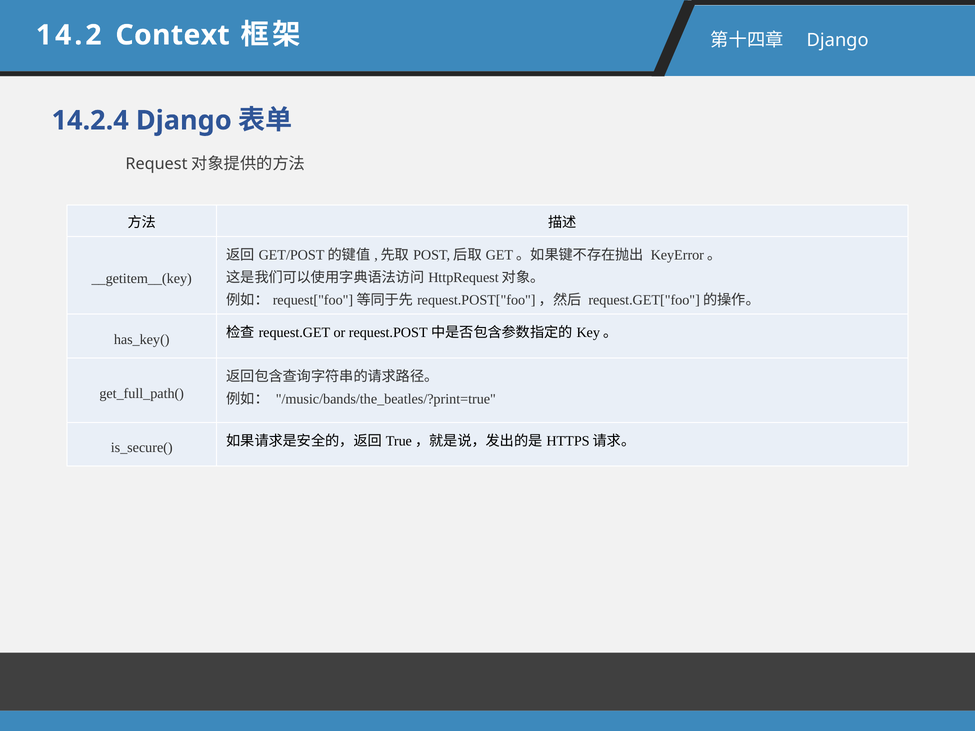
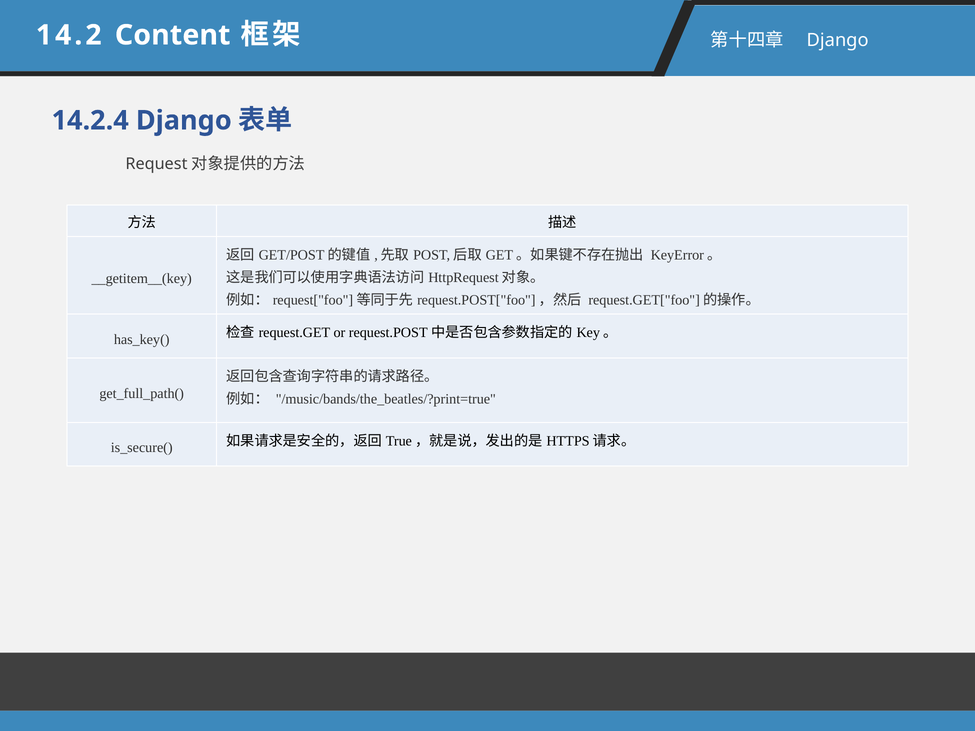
Context: Context -> Content (173, 35)
